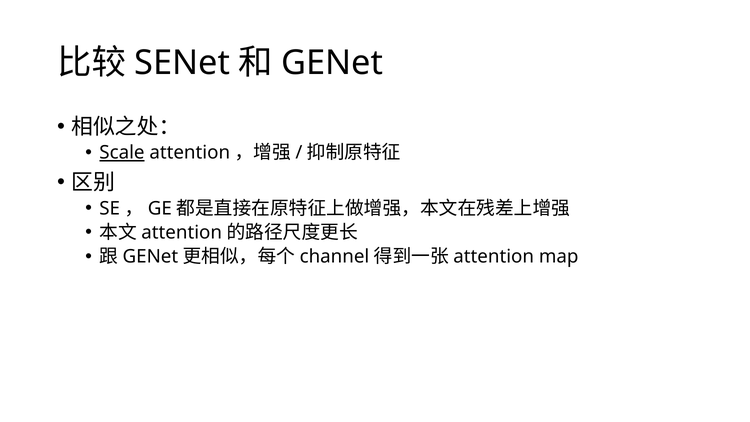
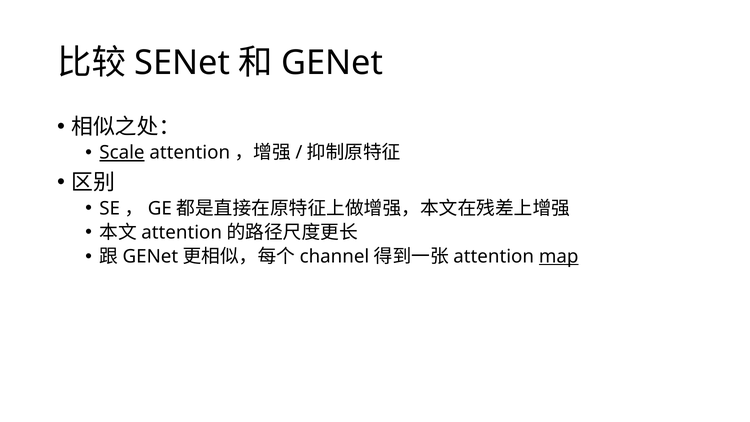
map underline: none -> present (559, 257)
